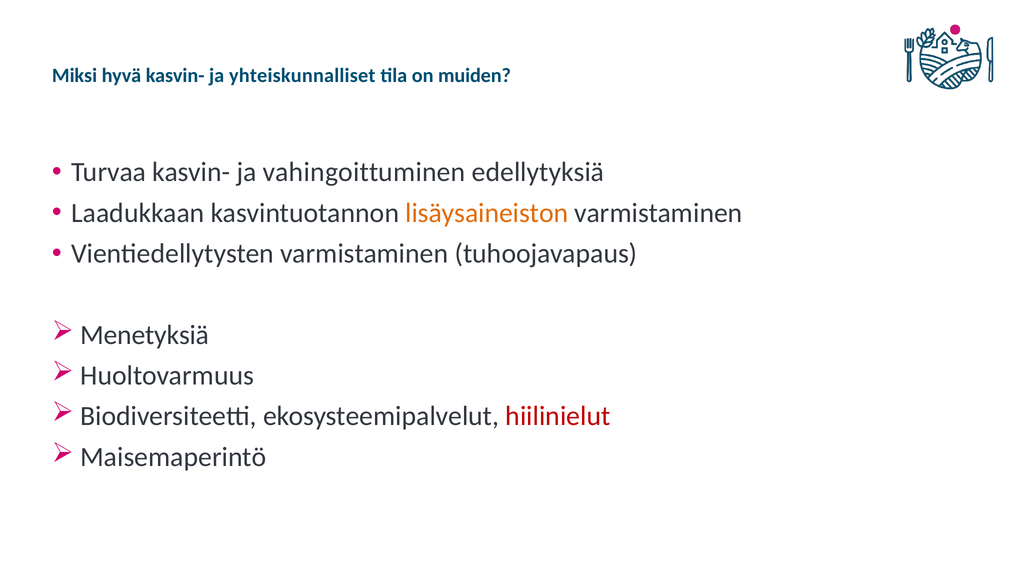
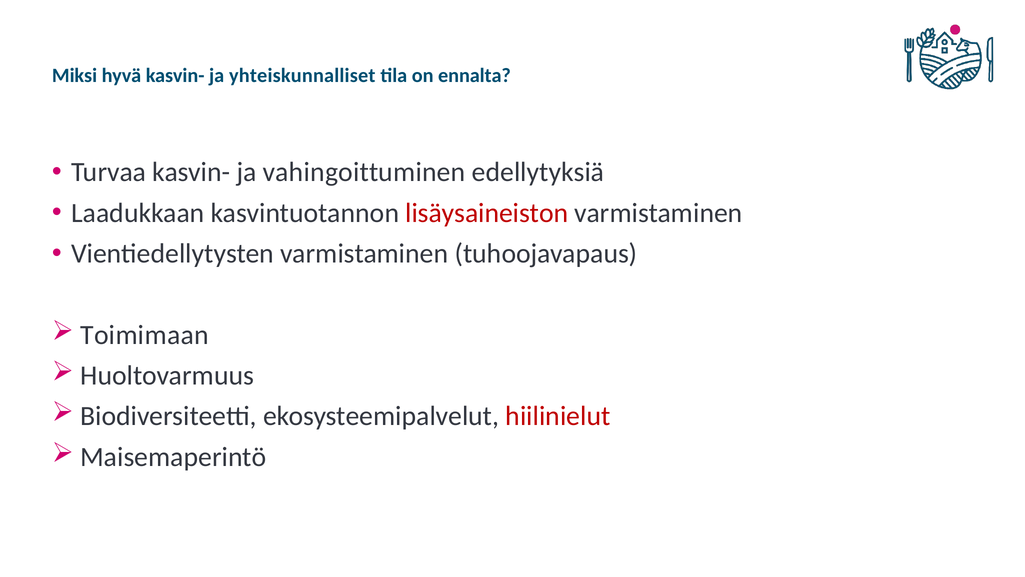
muiden: muiden -> ennalta (474, 76)
lisäysaineiston colour: orange -> red (487, 213)
Menetyksiä: Menetyksiä -> Toimimaan (144, 335)
